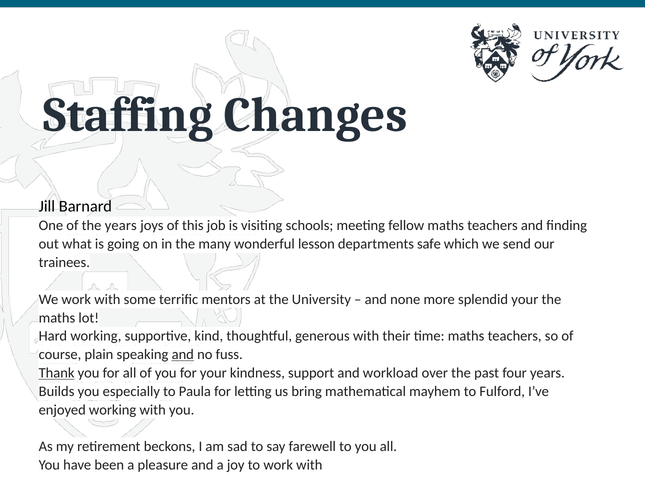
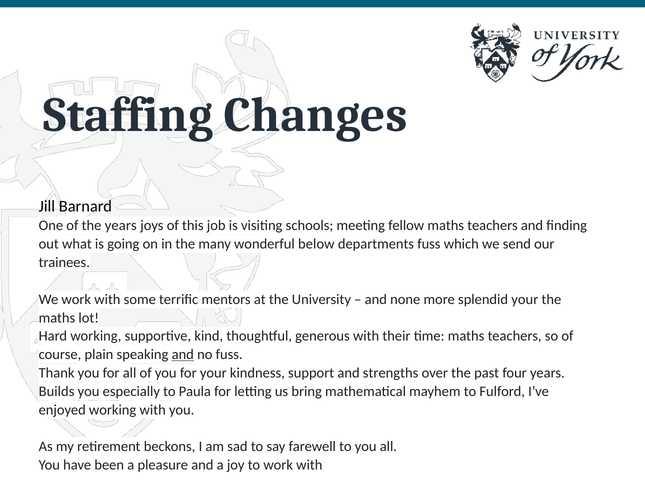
lesson: lesson -> below (316, 244)
departments safe: safe -> fuss (429, 244)
Thank underline: present -> none (57, 373)
workload: workload -> strengths (391, 373)
